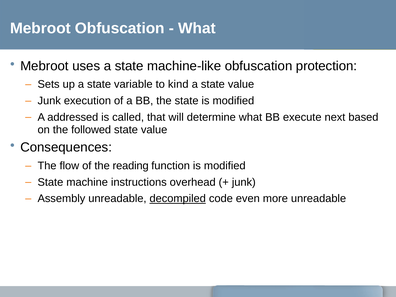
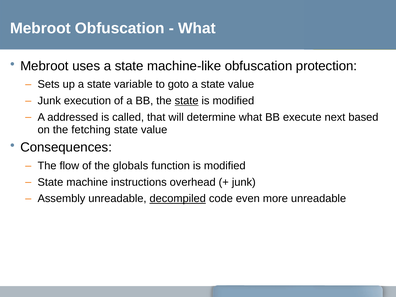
kind: kind -> goto (178, 84)
state underline: none -> present (187, 101)
followed: followed -> fetching (91, 130)
reading: reading -> globals (130, 166)
